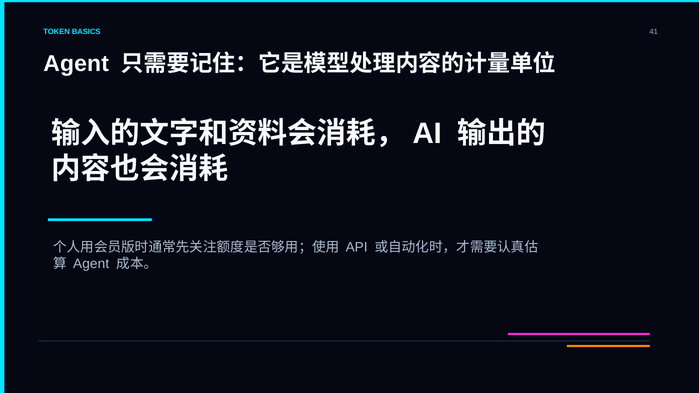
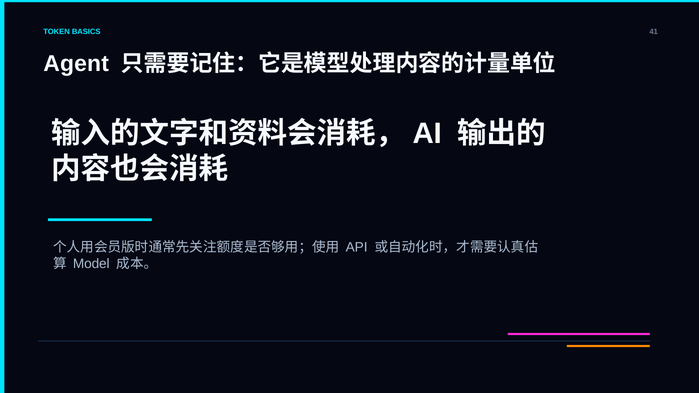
Agent: Agent -> Model (91, 264)
